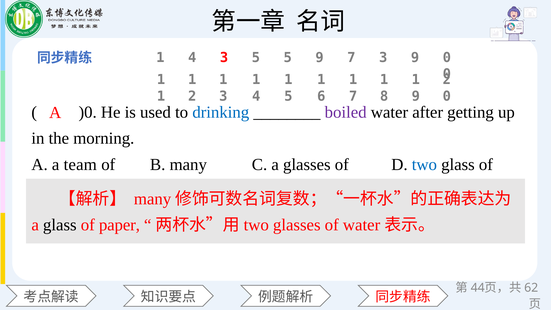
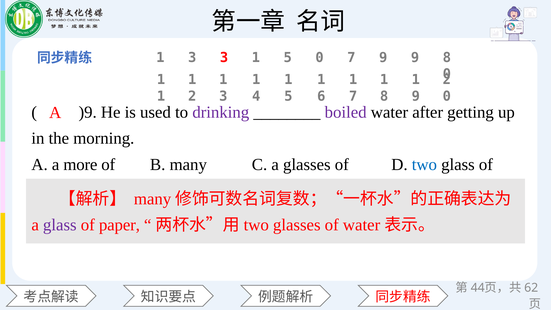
4: 4 -> 3 (192, 58)
5: 5 -> 1 (256, 58)
5 9: 9 -> 0 (320, 58)
7 3: 3 -> 9 (383, 58)
9 0: 0 -> 8 (447, 58)
)0: )0 -> )9 (88, 112)
drinking colour: blue -> purple (221, 112)
team: team -> more (80, 165)
glass colour: black -> purple (60, 225)
